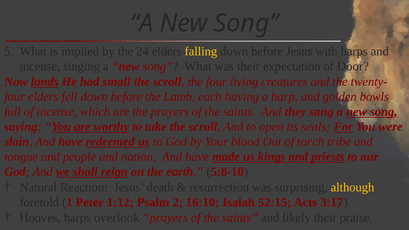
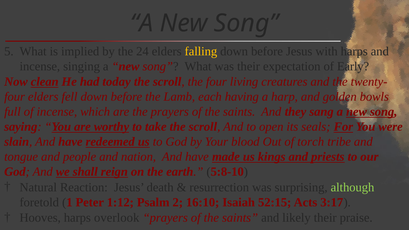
Door: Door -> Early (353, 66)
lands: lands -> clean (45, 82)
small: small -> today (117, 82)
although colour: yellow -> light green (352, 187)
